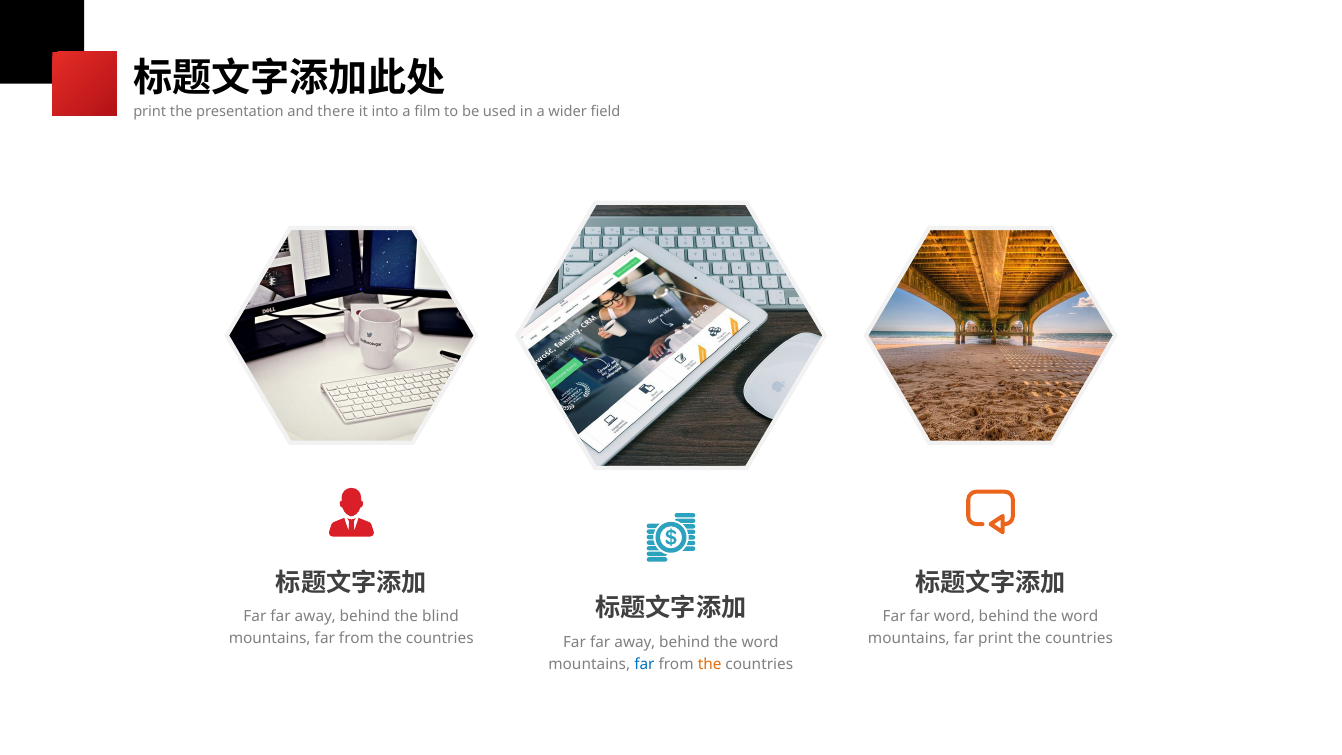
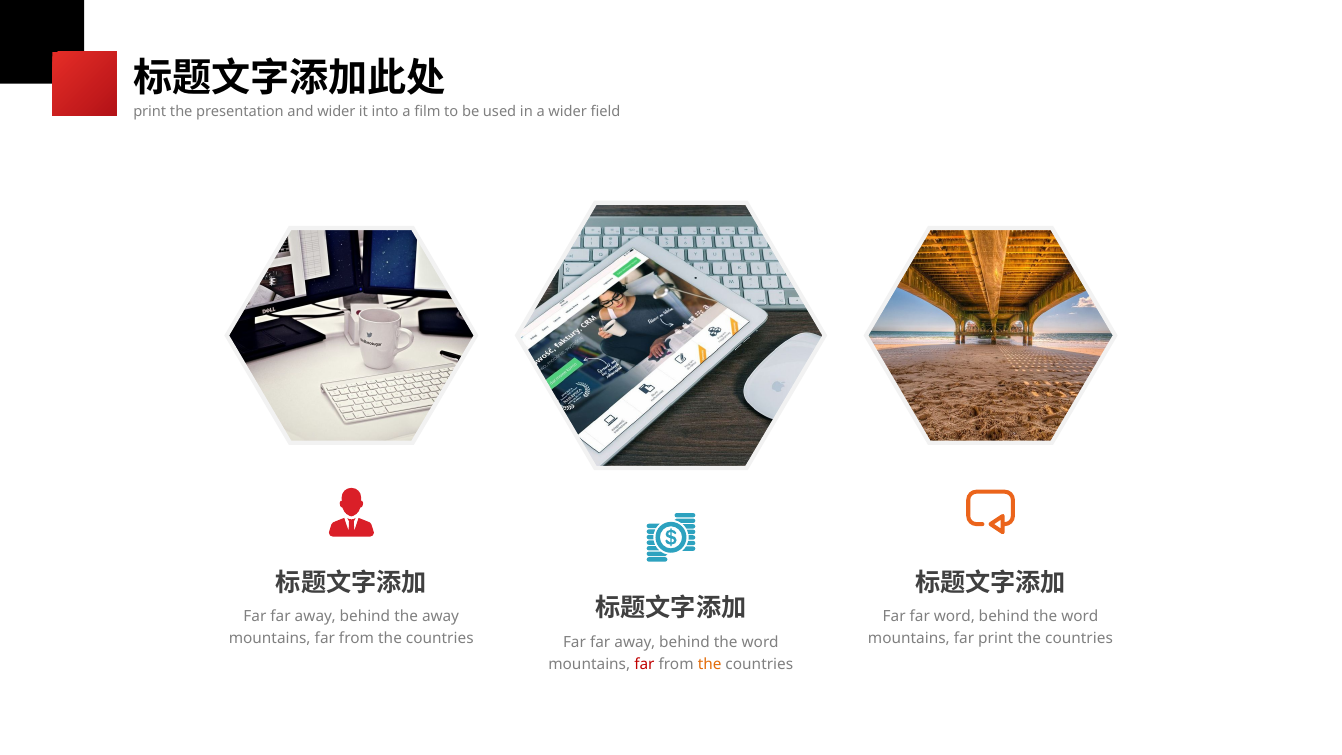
and there: there -> wider (336, 112)
the blind: blind -> away (441, 616)
far colour: blue -> red (644, 664)
